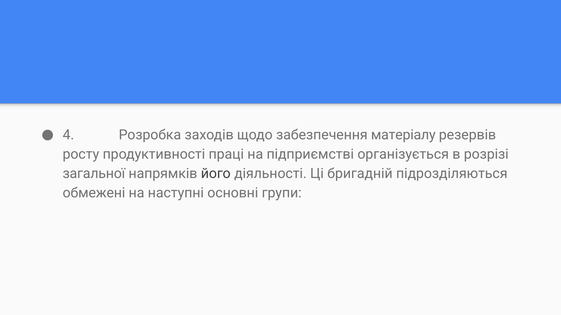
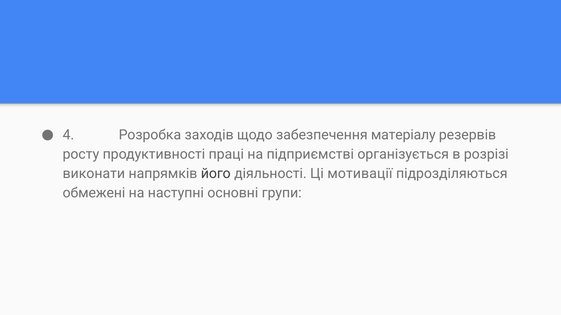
загальної: загальної -> виконати (94, 174)
бригадній: бригадній -> мотивації (360, 174)
